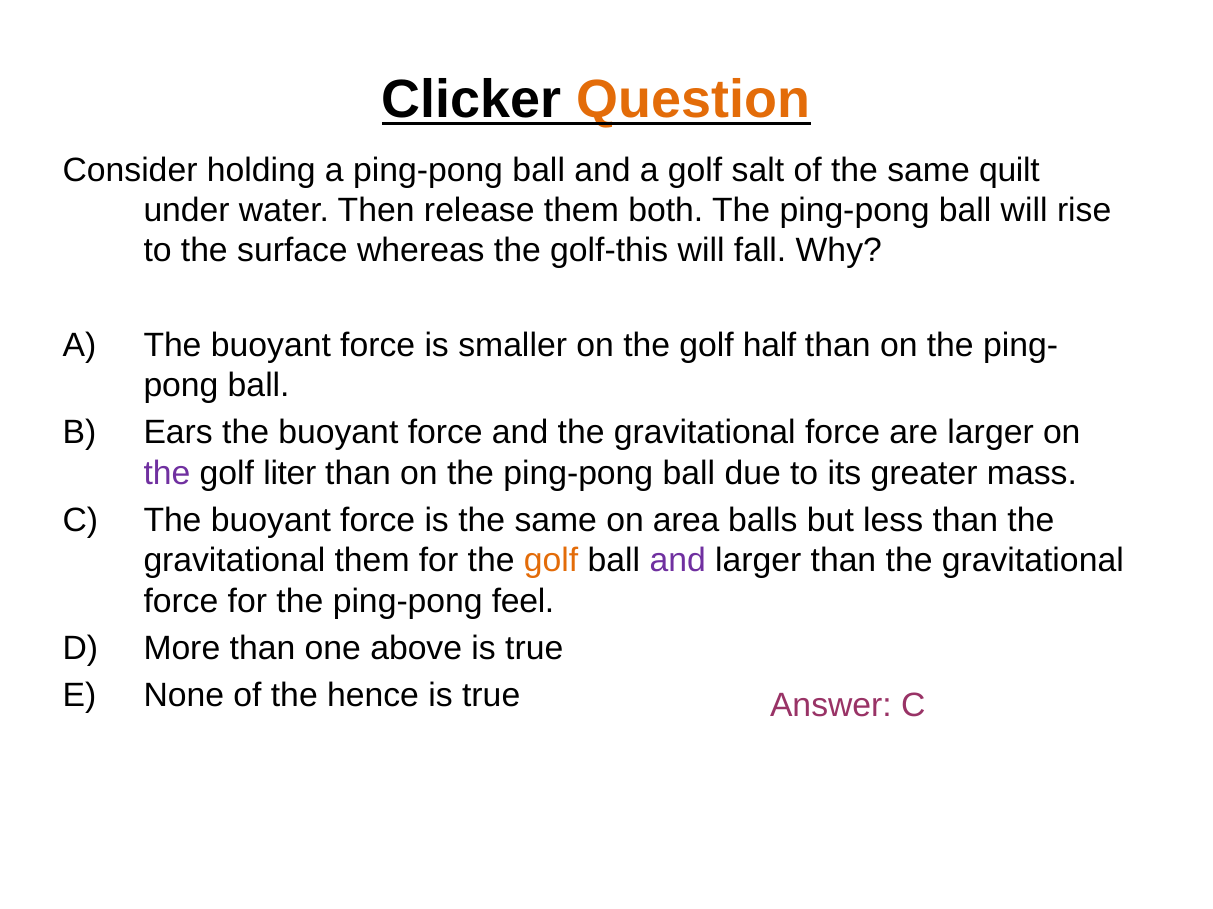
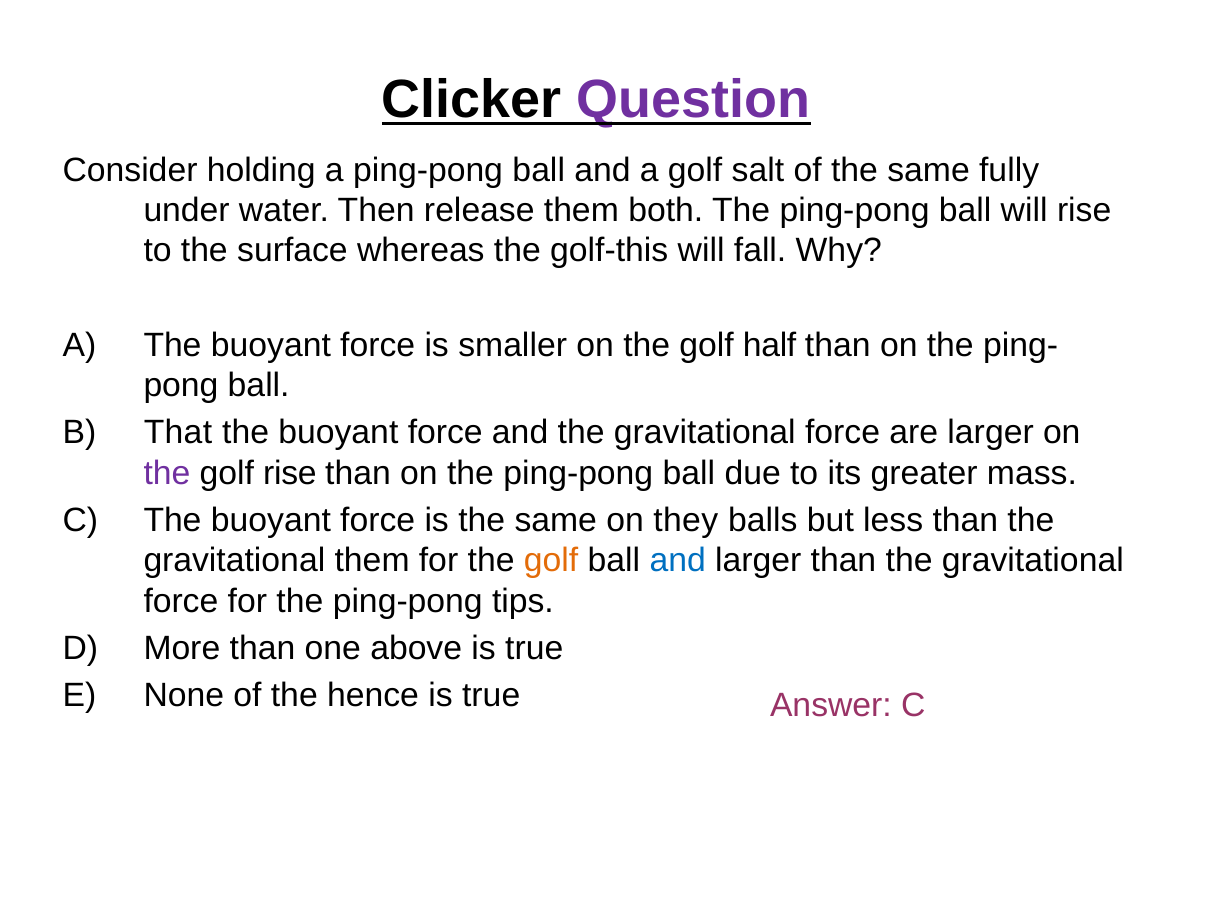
Question colour: orange -> purple (693, 100)
quilt: quilt -> fully (1009, 170)
Ears: Ears -> That (178, 433)
golf liter: liter -> rise (290, 474)
area: area -> they (686, 521)
and colour: purple -> blue (678, 561)
feel: feel -> tips (523, 602)
